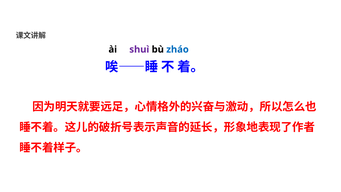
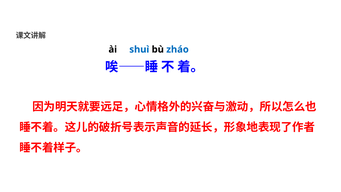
shuì colour: purple -> blue (139, 49)
